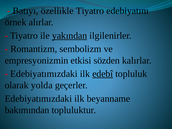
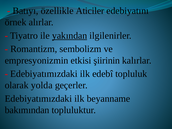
özellikle Tiyatro: Tiyatro -> Aticiler (90, 11)
sözden: sözden -> şiirinin (107, 60)
edebî underline: present -> none (103, 74)
